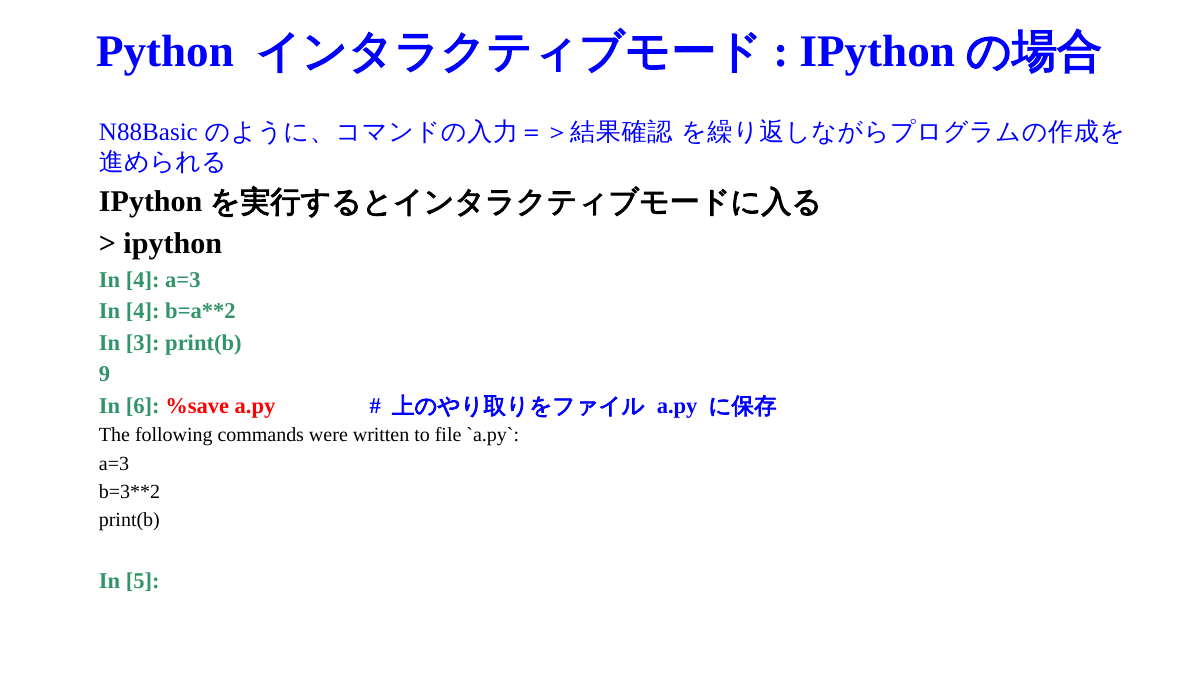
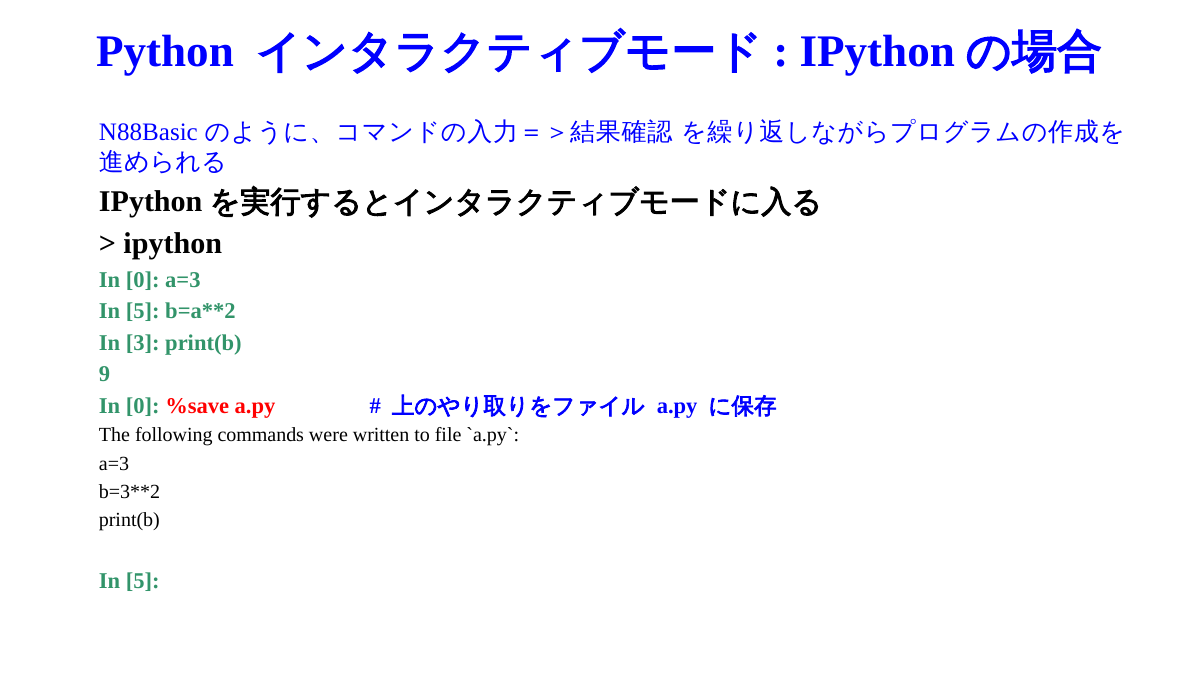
4: 4 -> 0 (143, 279)
4: 4 -> 5 (143, 311)
6: 6 -> 0 (143, 406)
